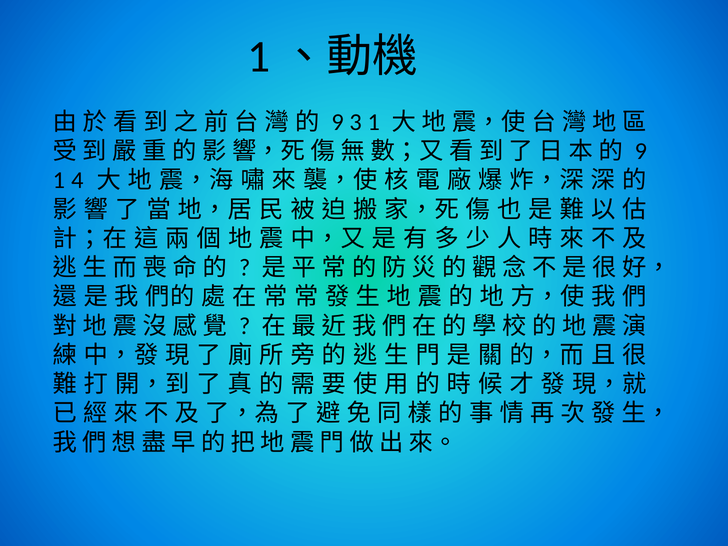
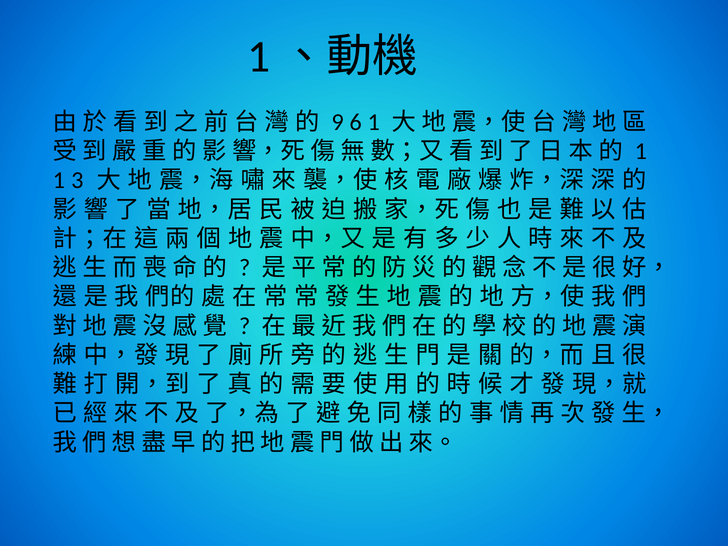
3: 3 -> 6 (356, 122)
9: 9 -> 1 (641, 151)
4: 4 -> 3 (77, 180)
